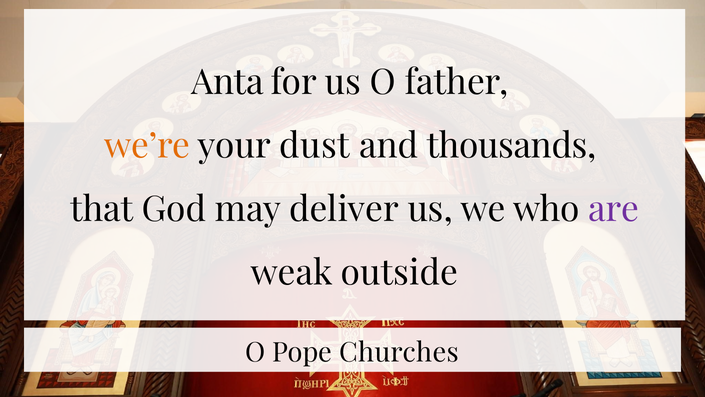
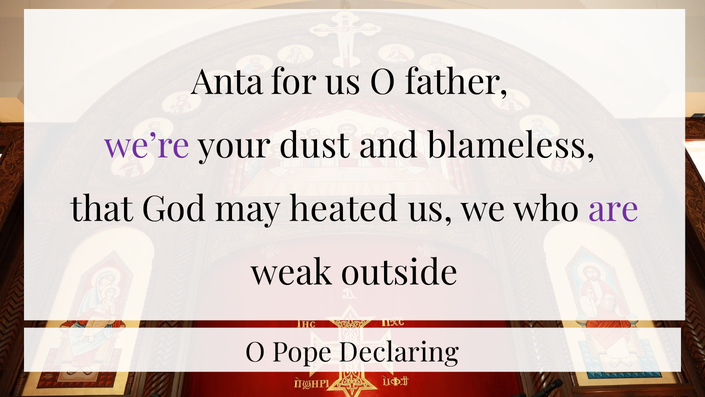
we’re colour: orange -> purple (147, 146)
thousands: thousands -> blameless (511, 146)
deliver: deliver -> heated (344, 209)
Churches: Churches -> Declaring (399, 353)
